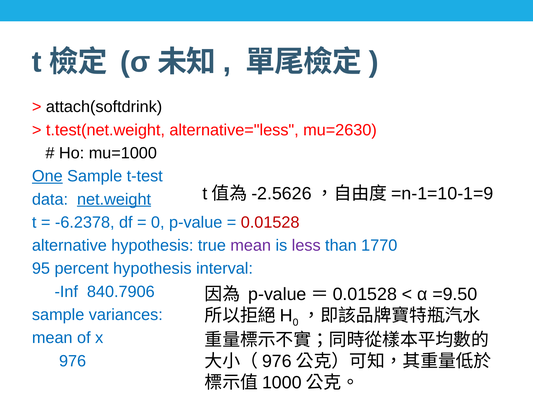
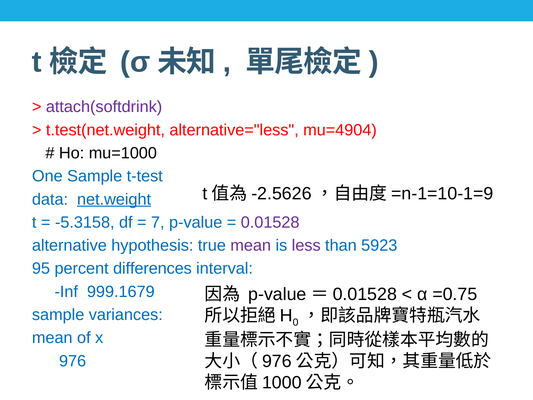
attach(softdrink colour: black -> purple (104, 107)
mu=2630: mu=2630 -> mu=4904 (340, 130)
One underline: present -> none (47, 176)
-6.2378: -6.2378 -> -5.3158 (85, 222)
0: 0 -> 7 (158, 222)
0.01528 colour: red -> purple (270, 222)
1770: 1770 -> 5923 (379, 245)
percent hypothesis: hypothesis -> differences (152, 268)
840.7906: 840.7906 -> 999.1679 (121, 292)
=9.50: =9.50 -> =0.75 (455, 294)
